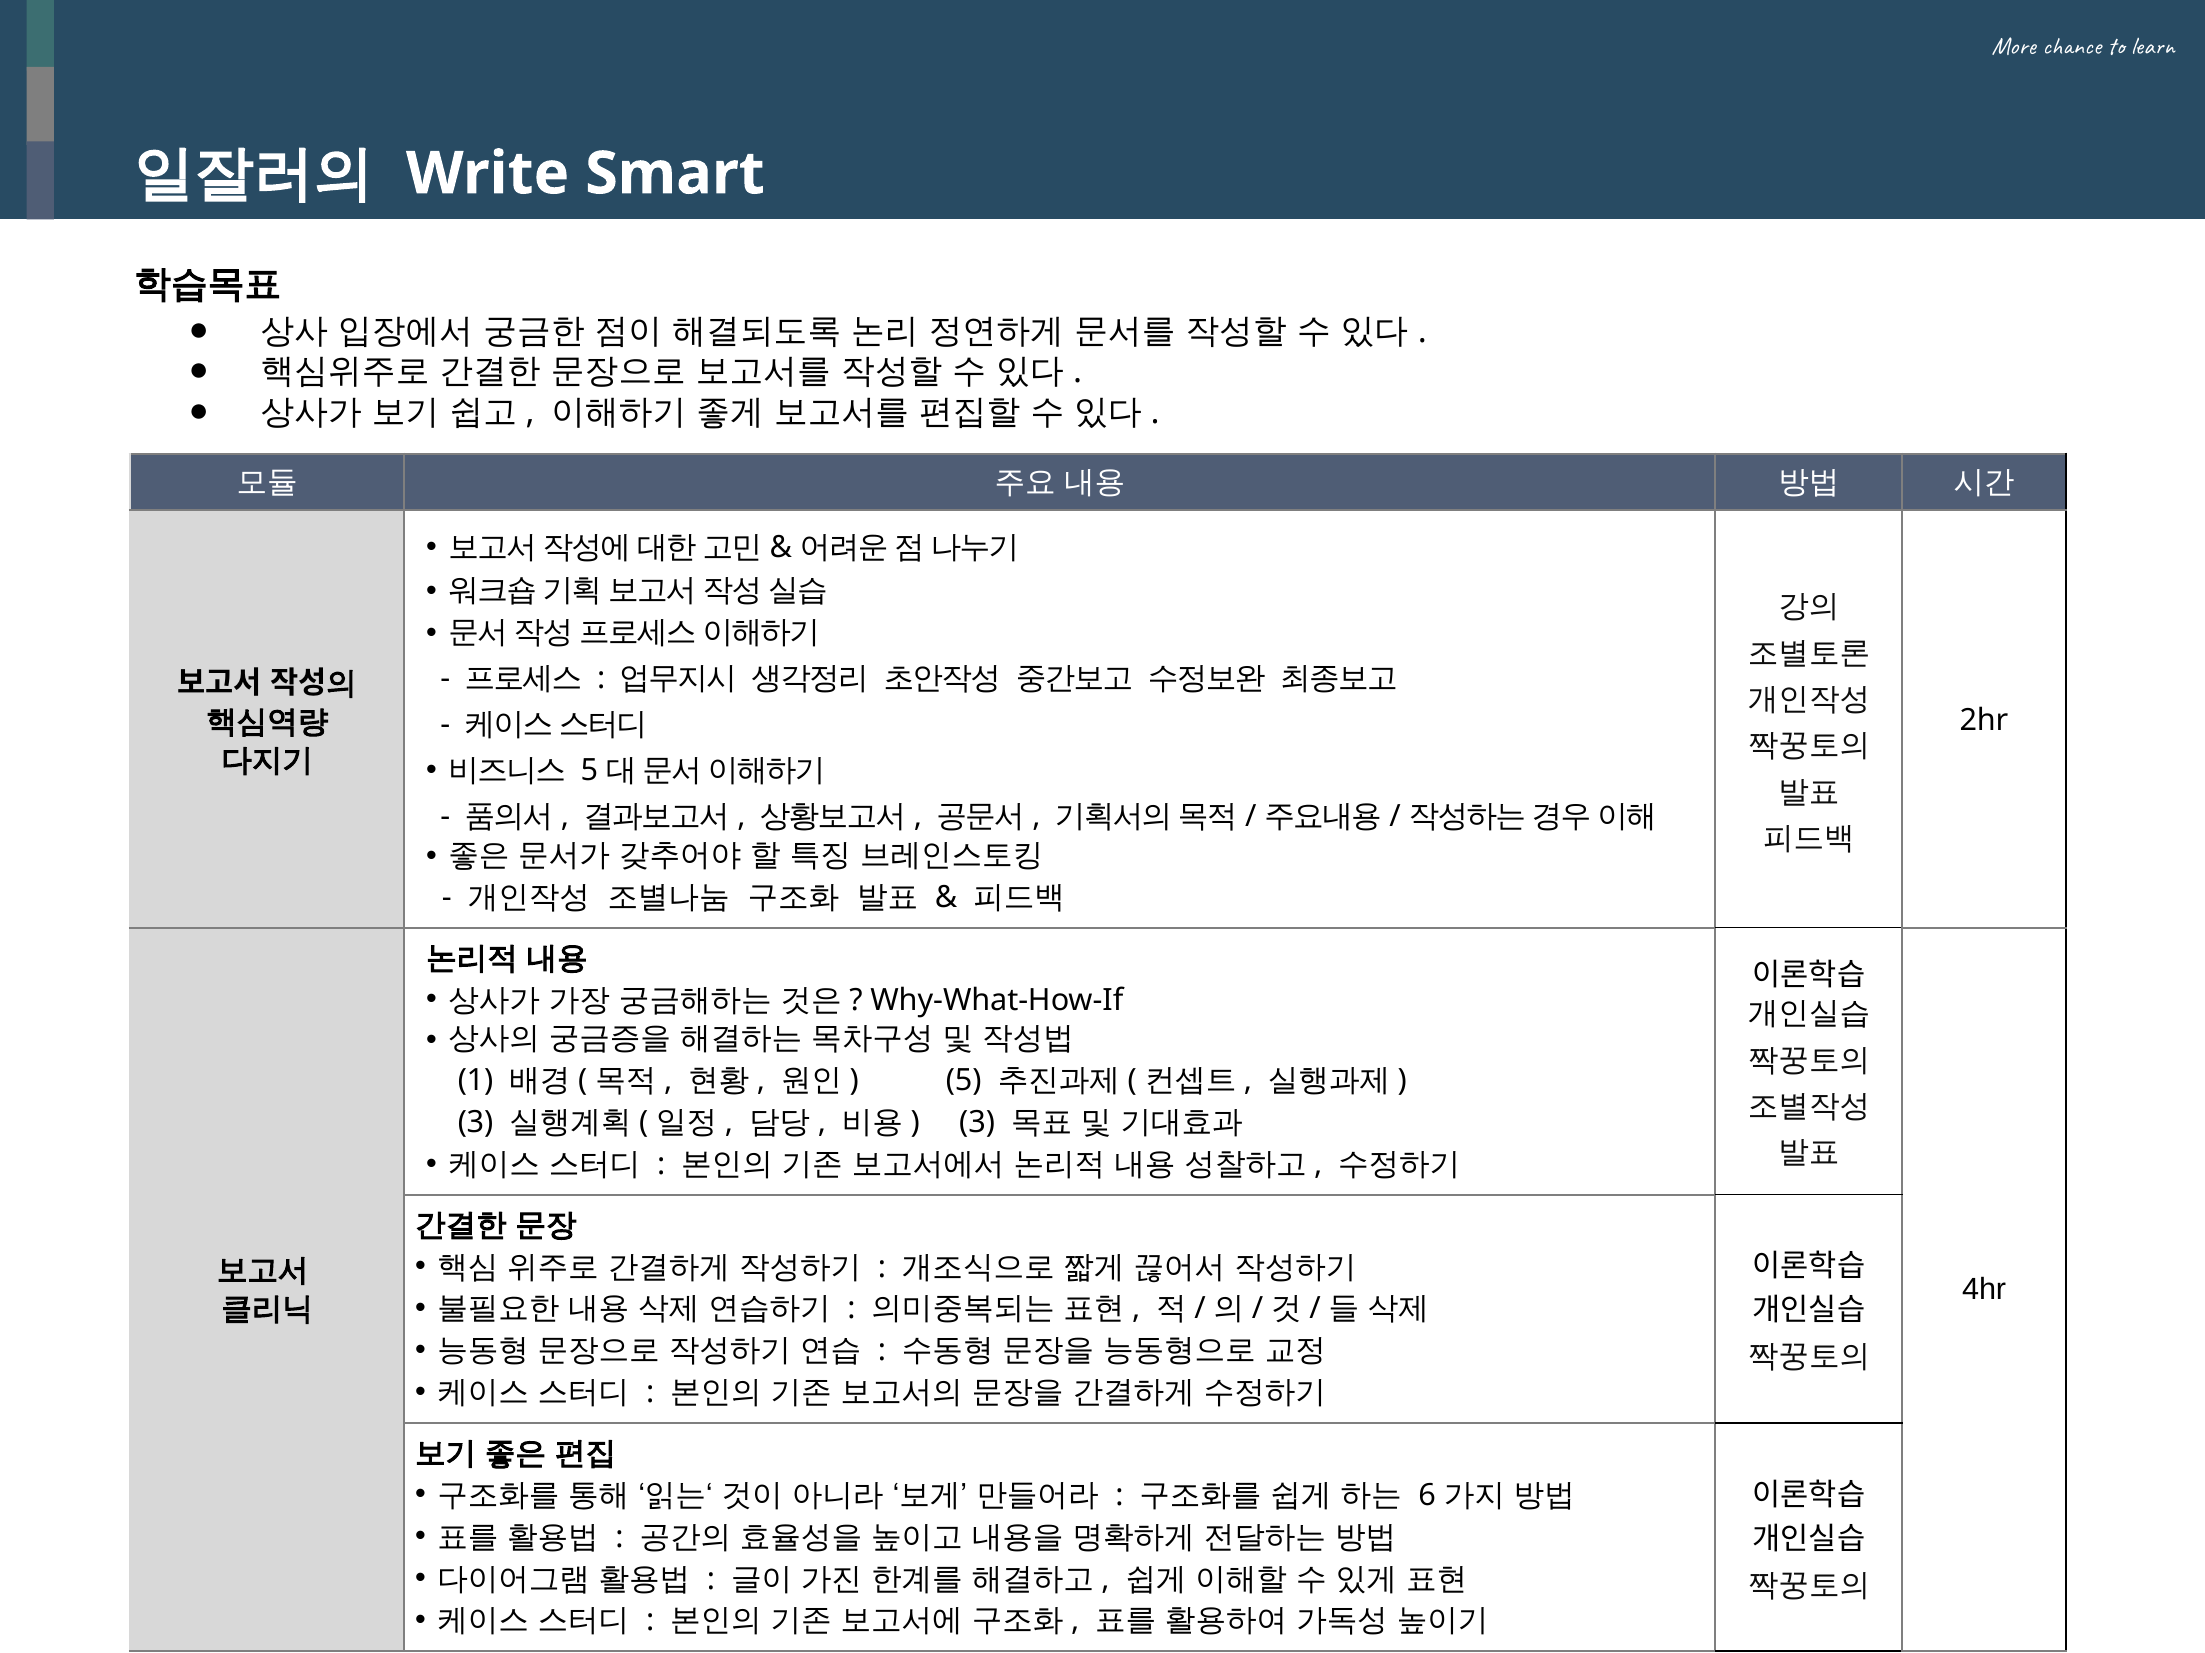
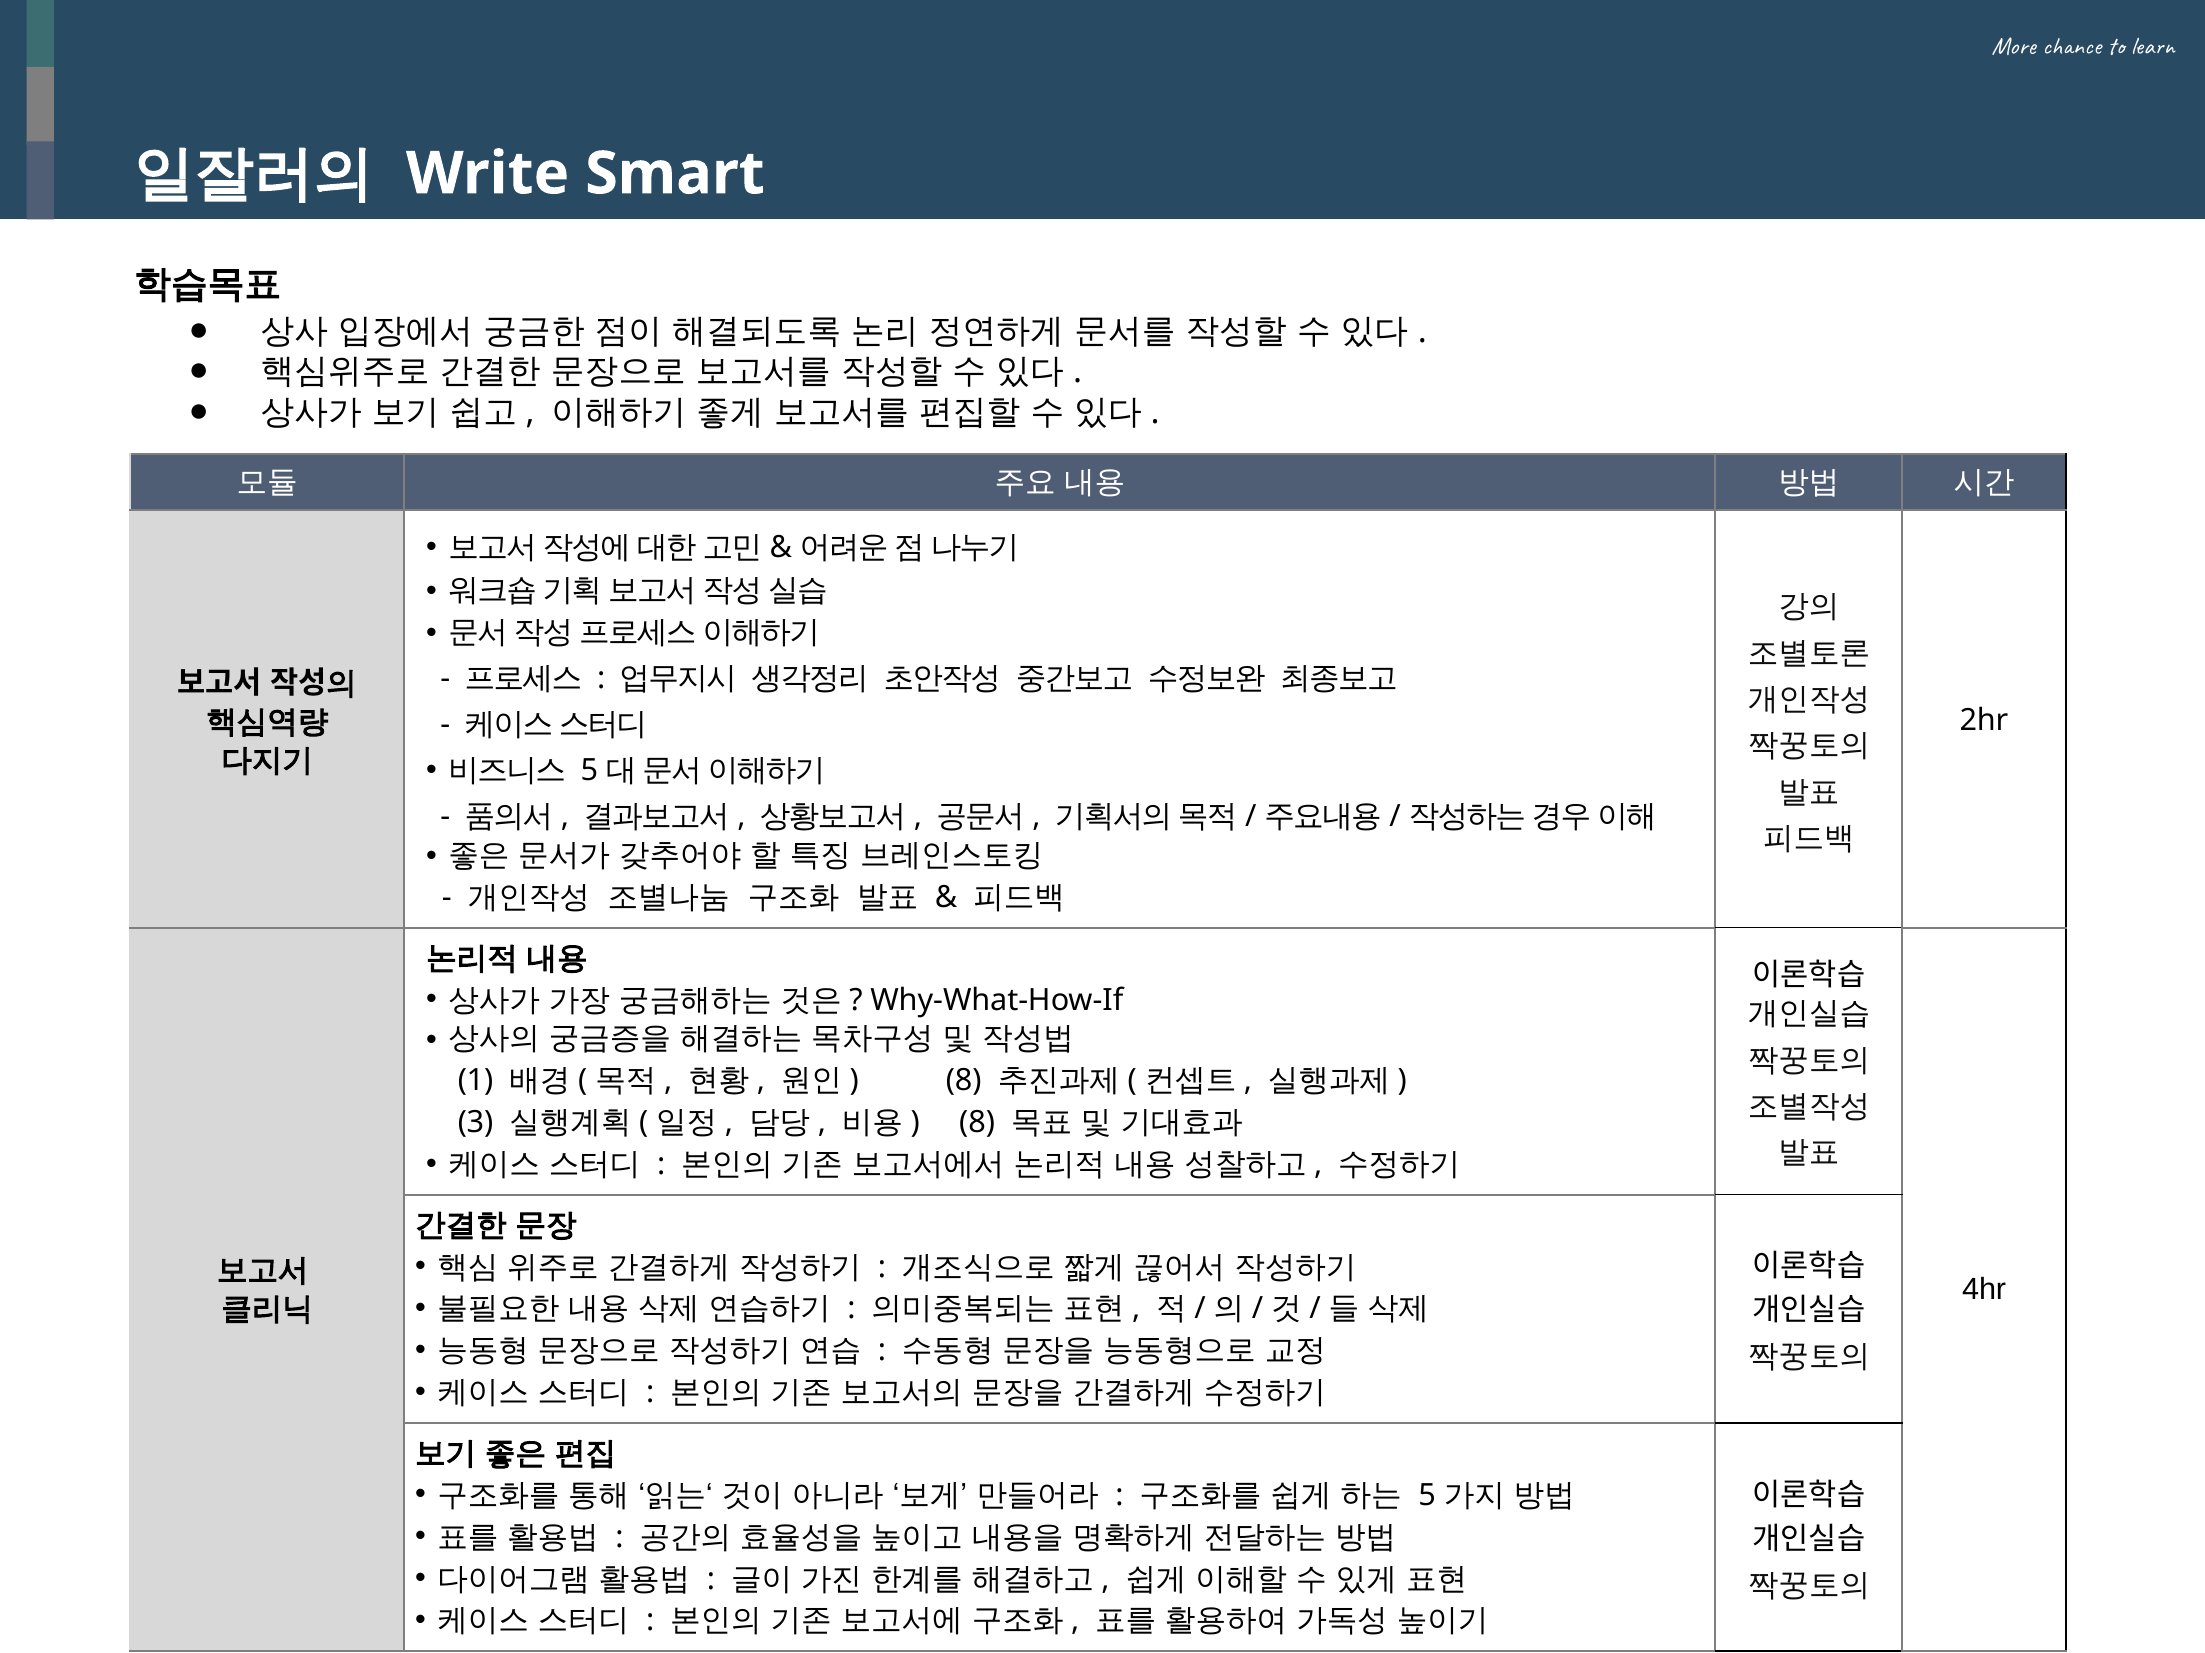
5: 5 -> 8 (964, 1081)
3: 3 -> 8 (977, 1123)
6: 6 -> 5 (1427, 1496)
